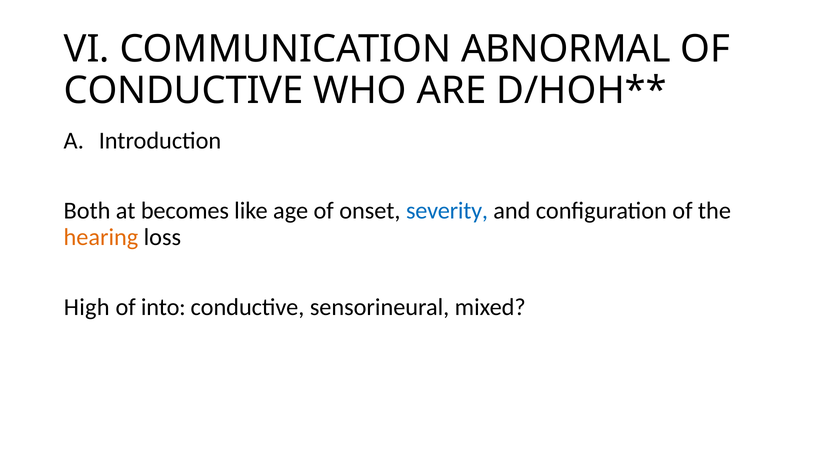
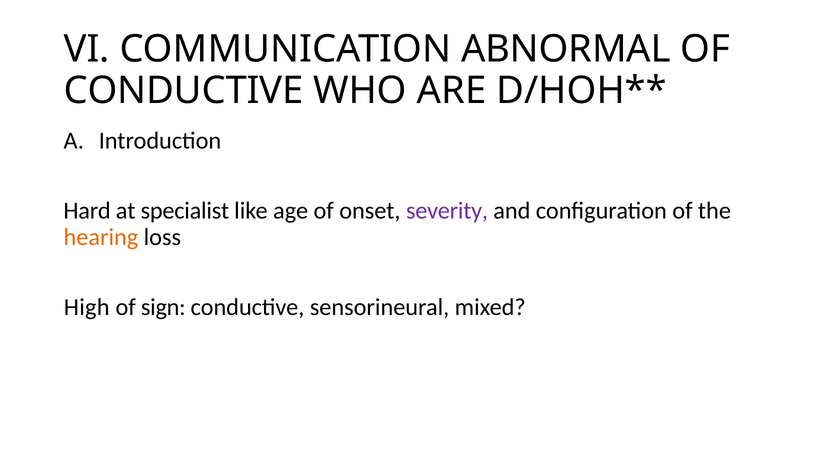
Both: Both -> Hard (87, 211)
becomes: becomes -> specialist (185, 211)
severity colour: blue -> purple (447, 211)
into: into -> sign (163, 307)
